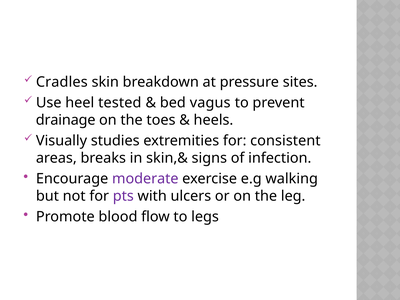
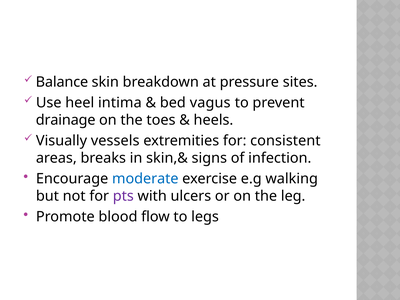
Cradles: Cradles -> Balance (62, 82)
tested: tested -> intima (120, 103)
studies: studies -> vessels (115, 141)
moderate colour: purple -> blue (145, 179)
